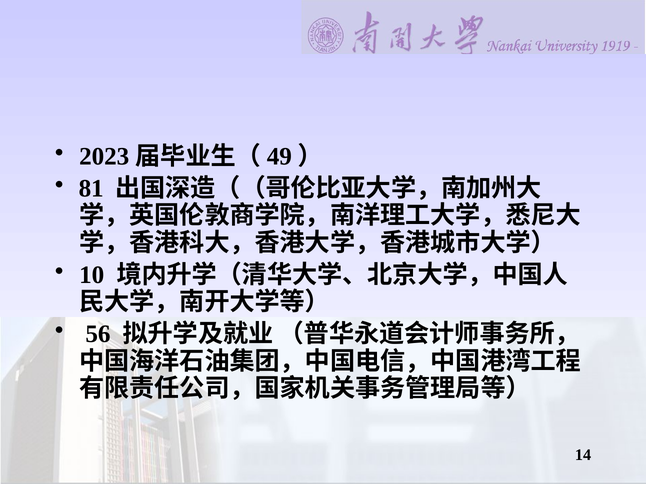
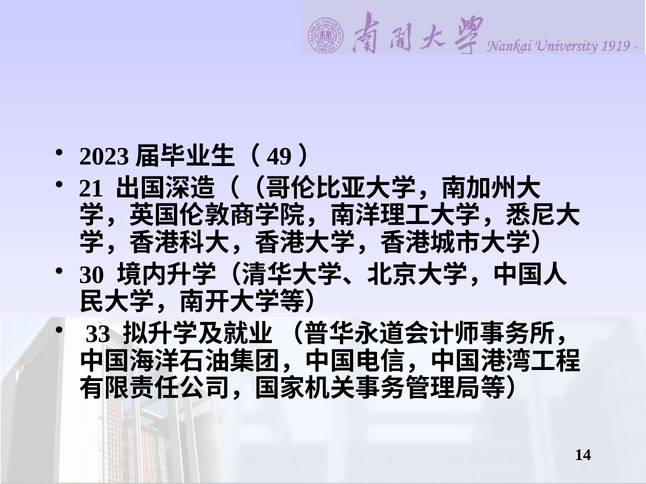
81: 81 -> 21 (91, 189)
10: 10 -> 30 (92, 275)
56: 56 -> 33 (98, 335)
